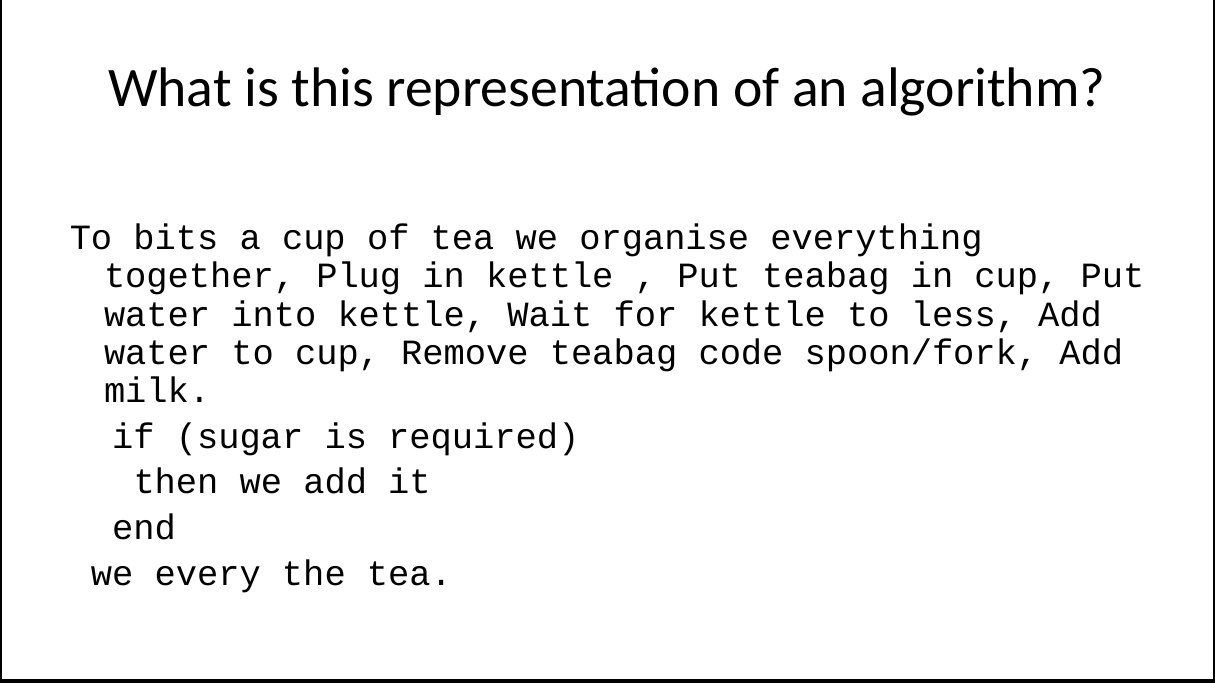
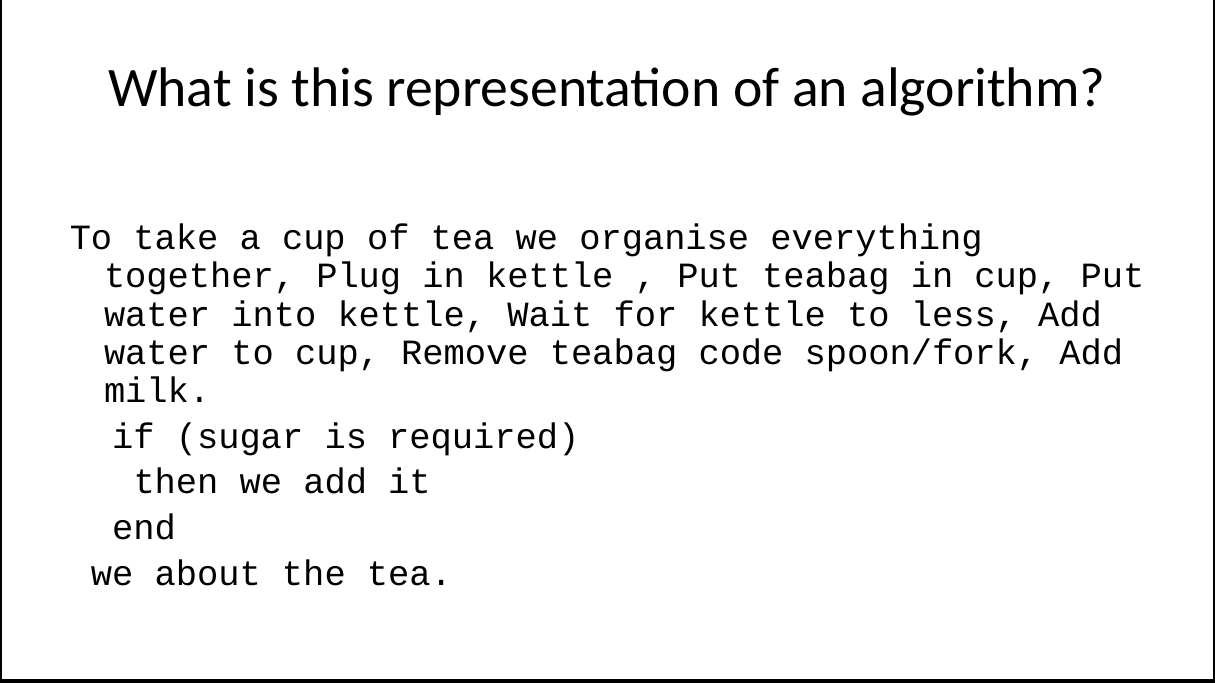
bits: bits -> take (176, 238)
every: every -> about (208, 573)
